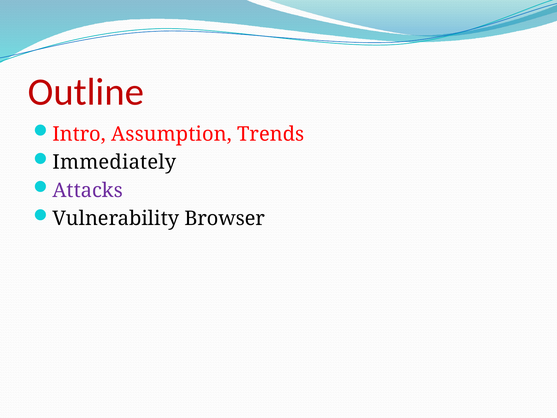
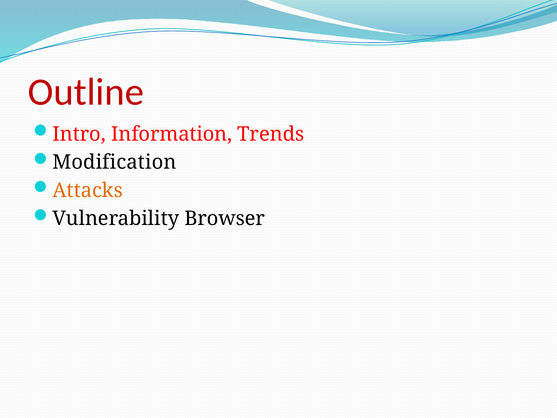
Assumption: Assumption -> Information (172, 134)
Immediately: Immediately -> Modification (114, 162)
Attacks colour: purple -> orange (88, 190)
